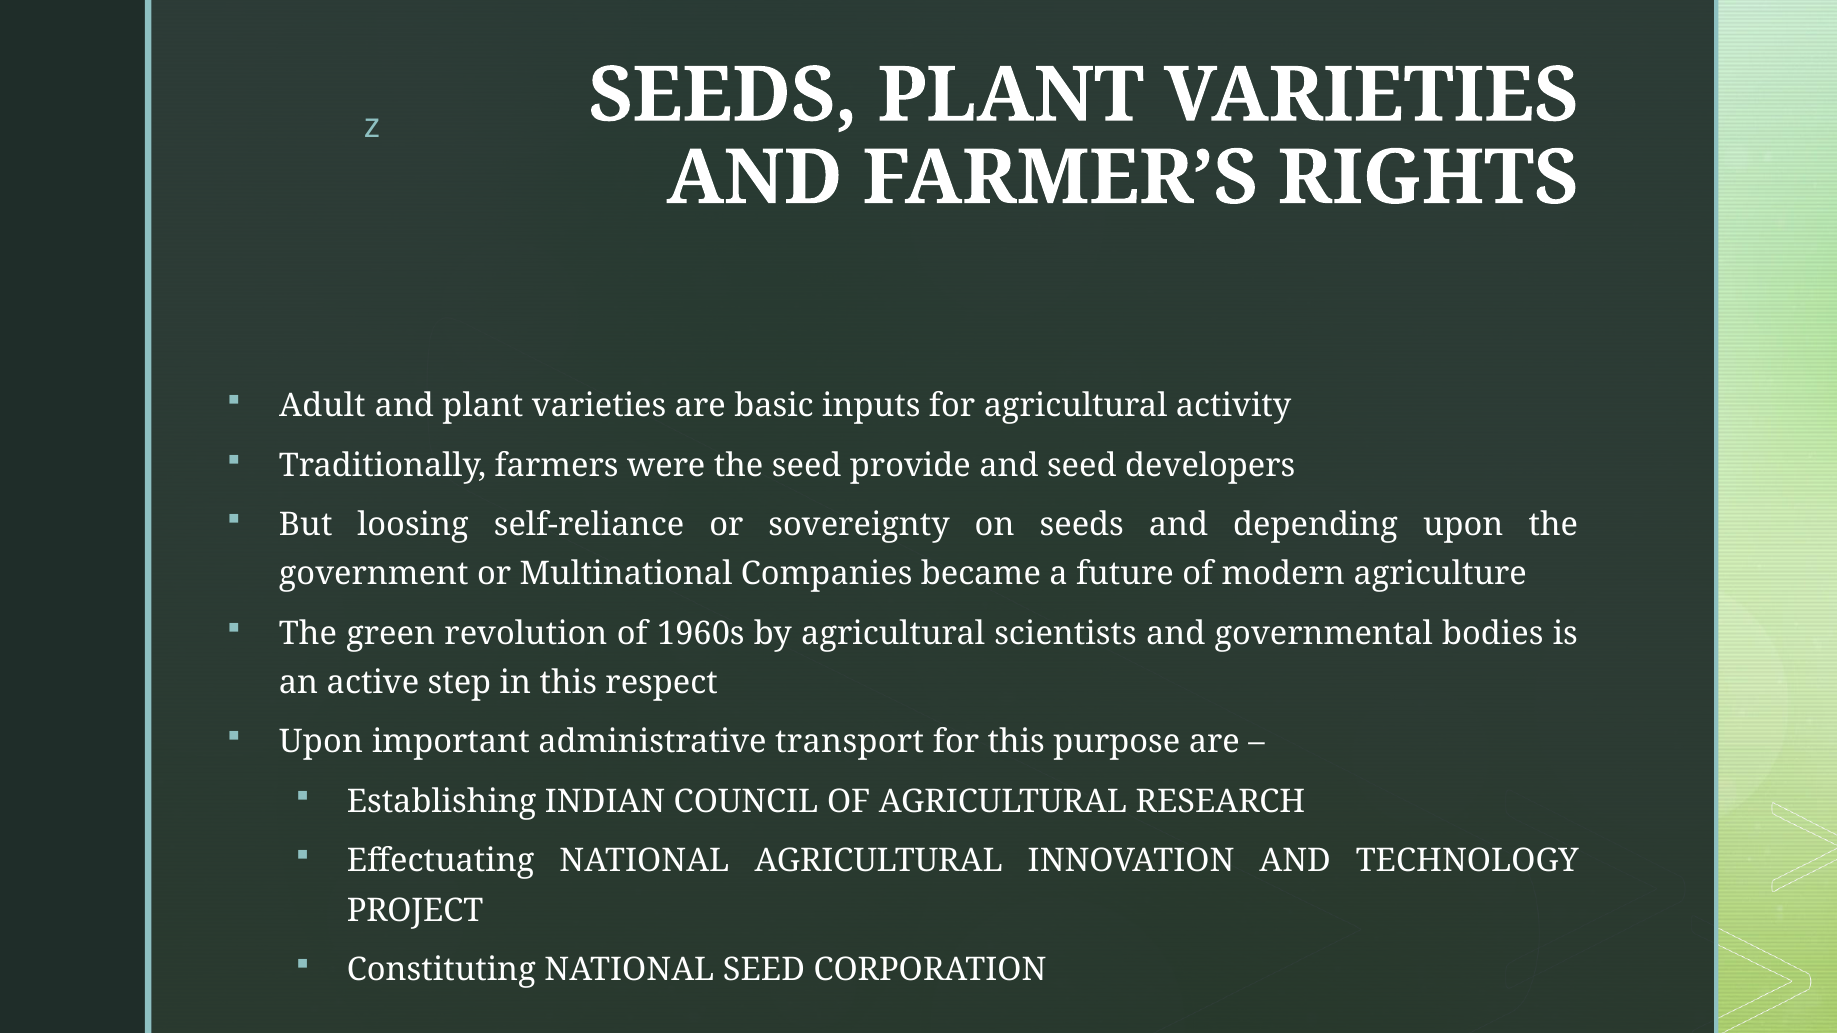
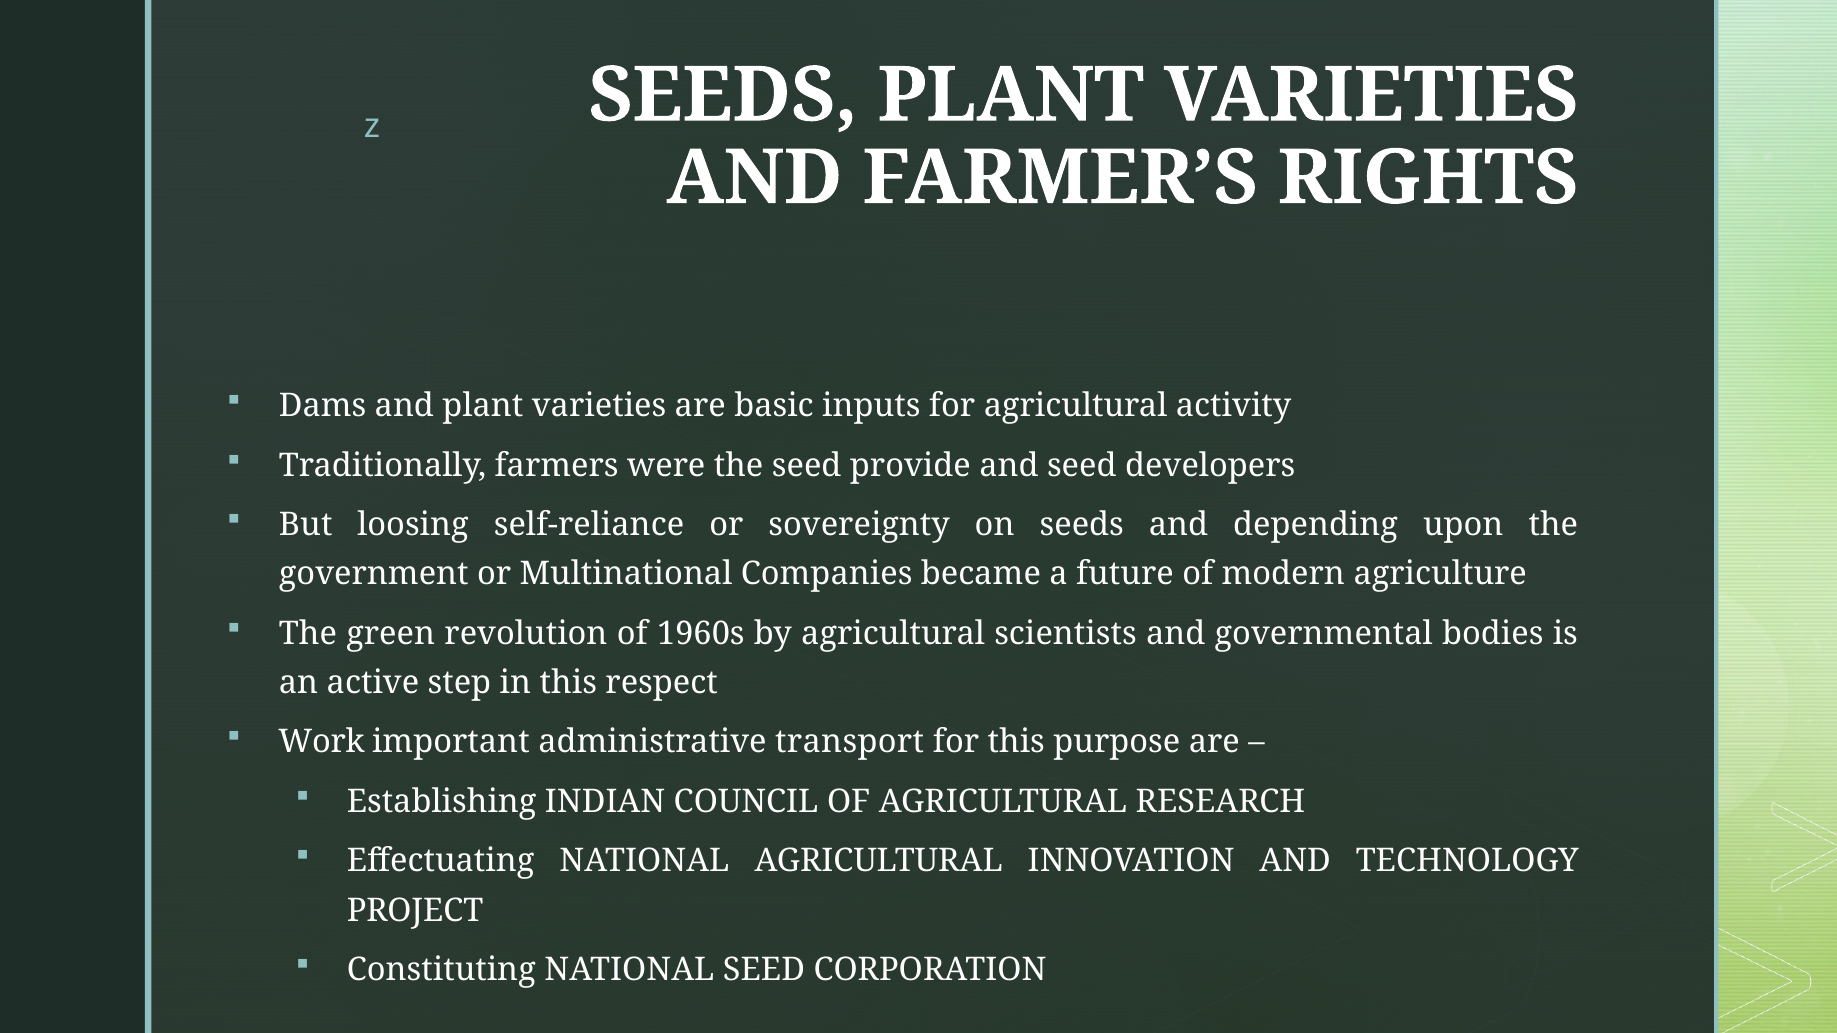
Adult: Adult -> Dams (323, 406)
Upon: Upon -> Work (321, 742)
